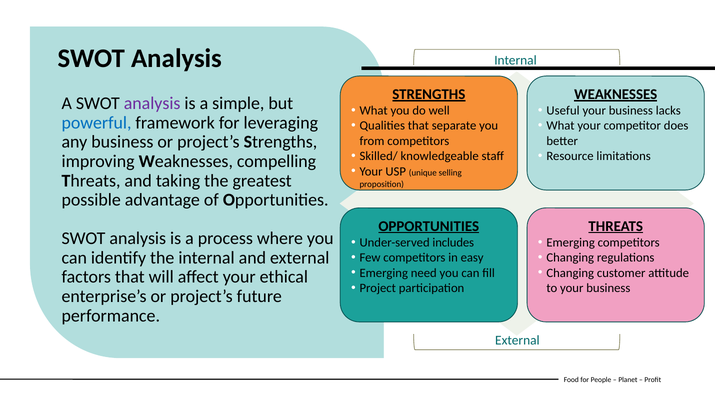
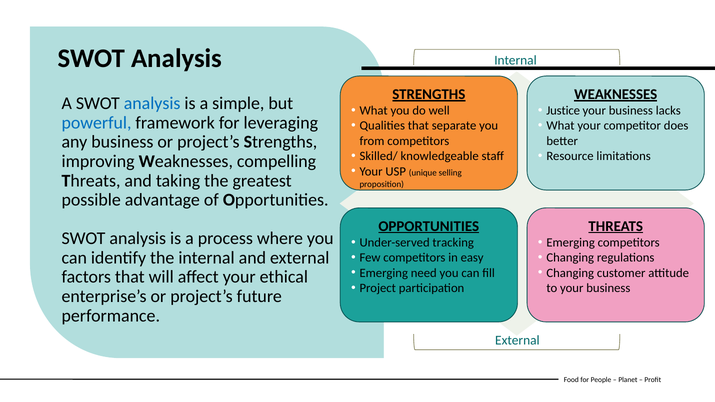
analysis colour: purple -> blue (152, 104)
Useful: Useful -> Justice (563, 111)
includes: includes -> tracking (453, 243)
